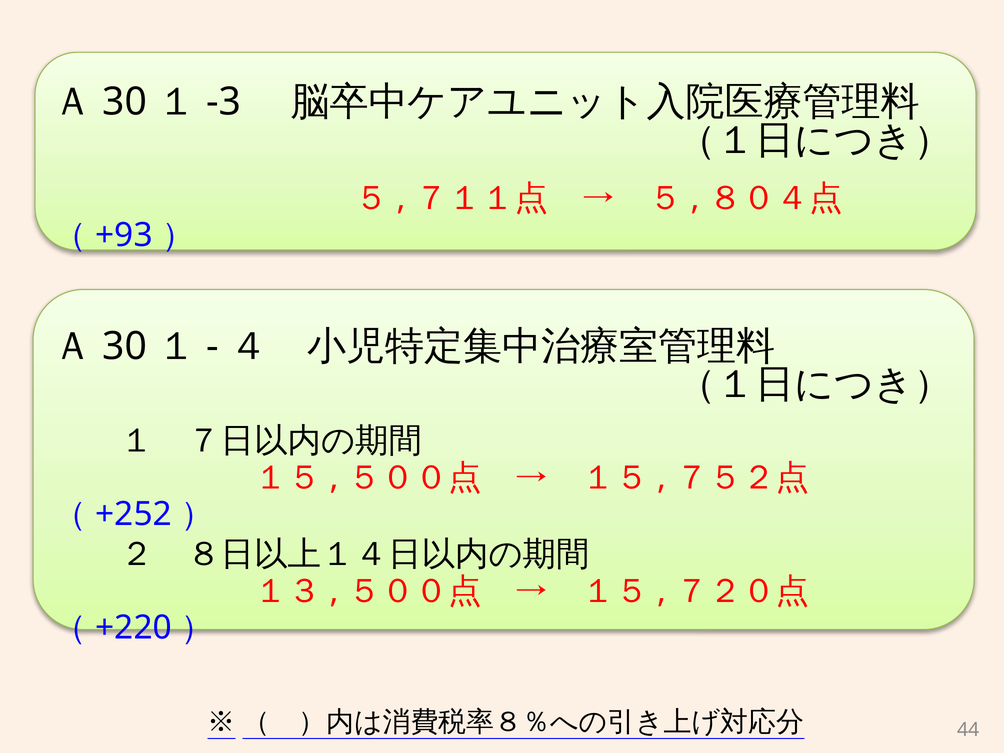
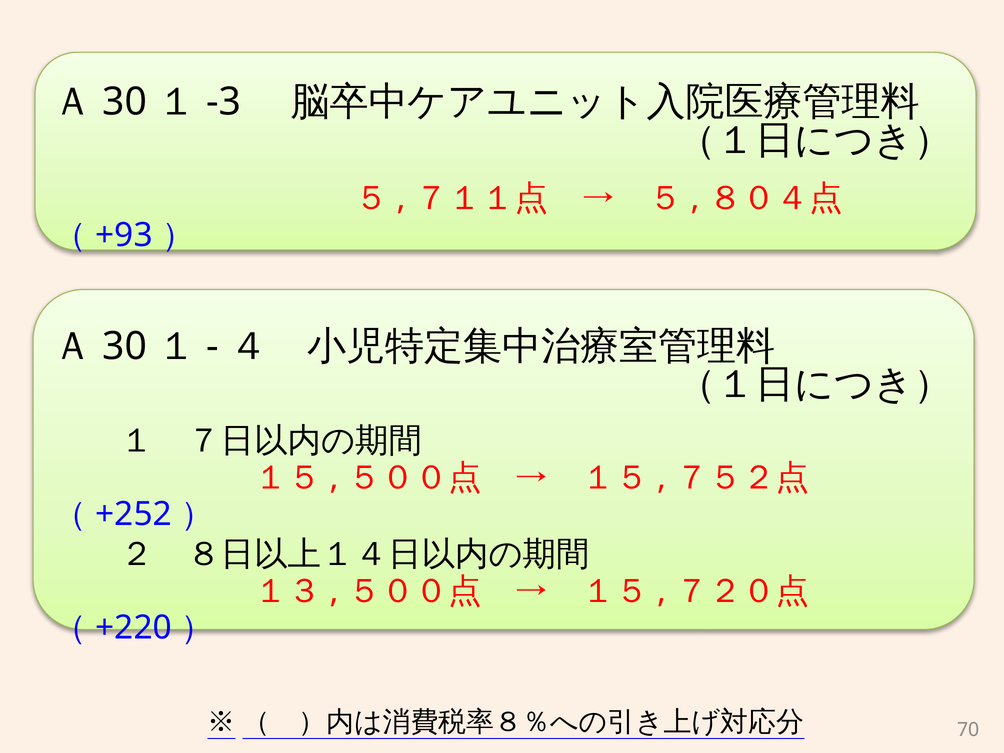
44: 44 -> 70 (968, 730)
